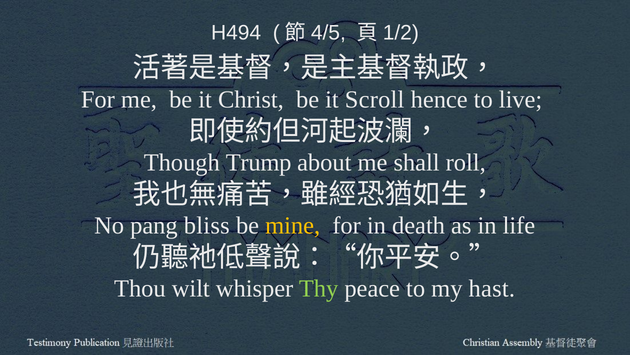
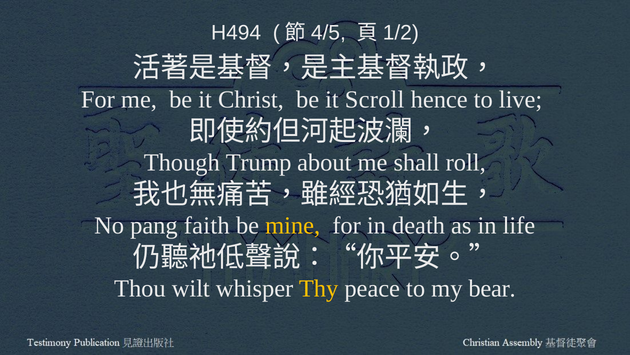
bliss: bliss -> faith (207, 225)
Thy colour: light green -> yellow (319, 288)
hast: hast -> bear (492, 288)
